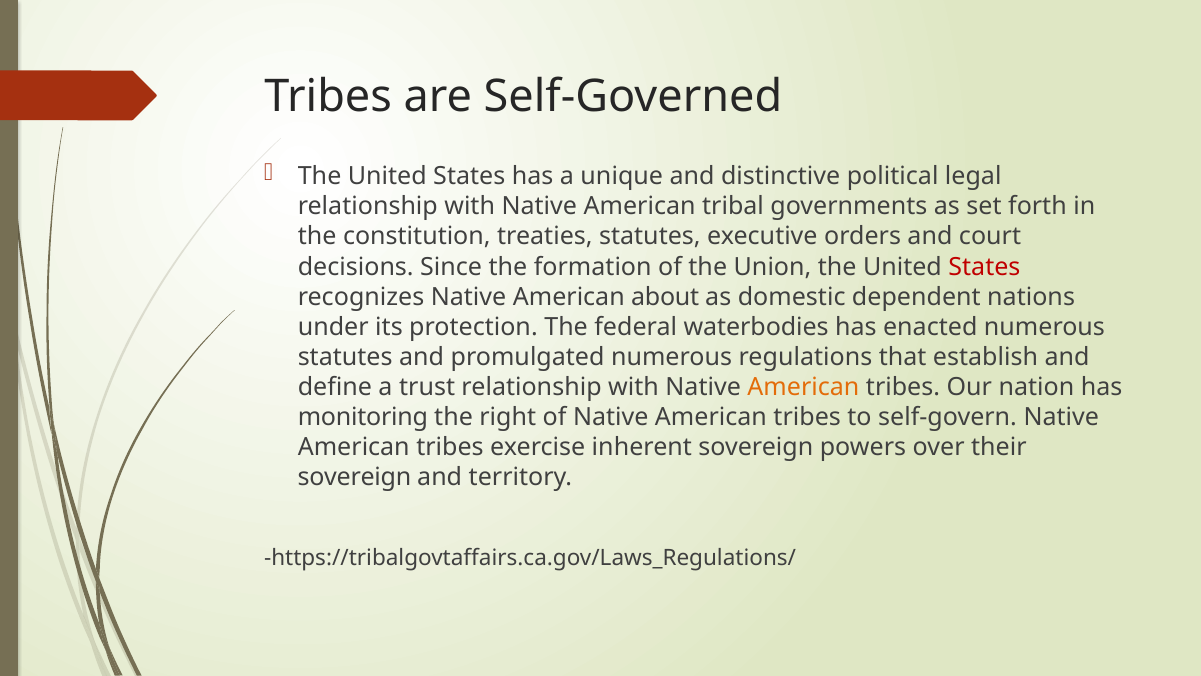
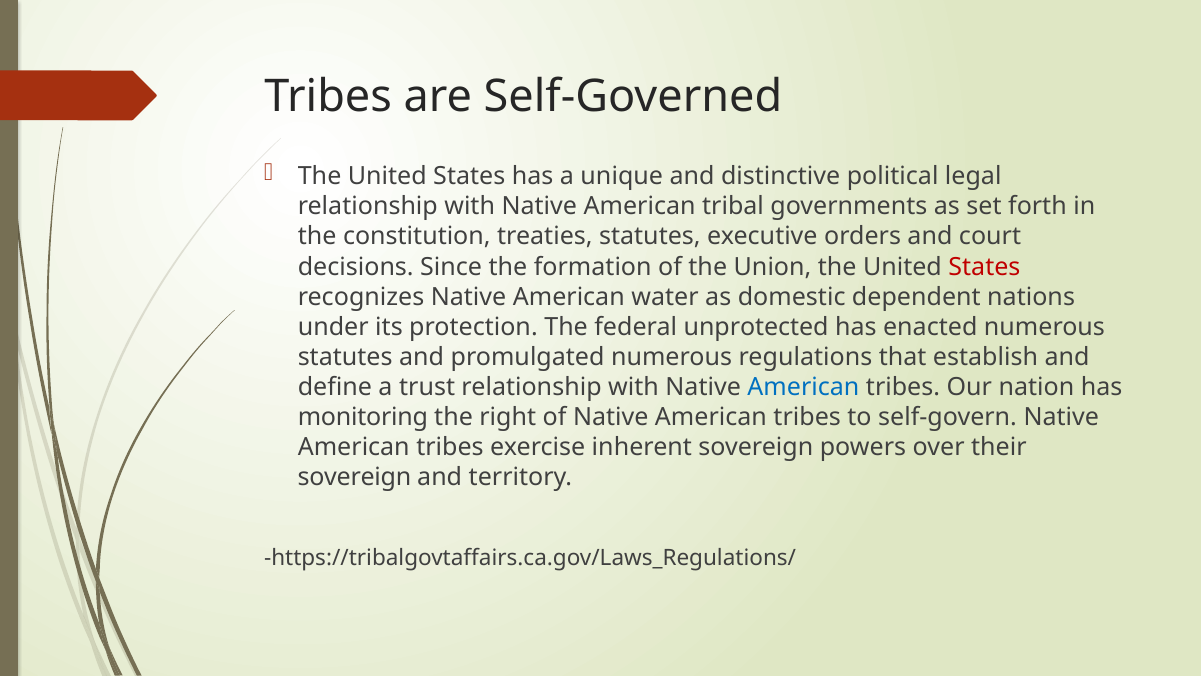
about: about -> water (665, 297)
waterbodies: waterbodies -> unprotected (756, 327)
American colour: orange -> blue (803, 387)
